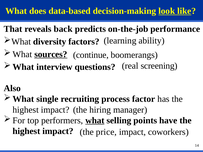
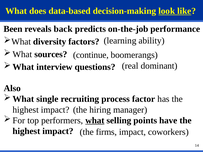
That: That -> Been (13, 29)
sources underline: present -> none (51, 54)
screening: screening -> dominant (159, 66)
price: price -> firms (106, 132)
